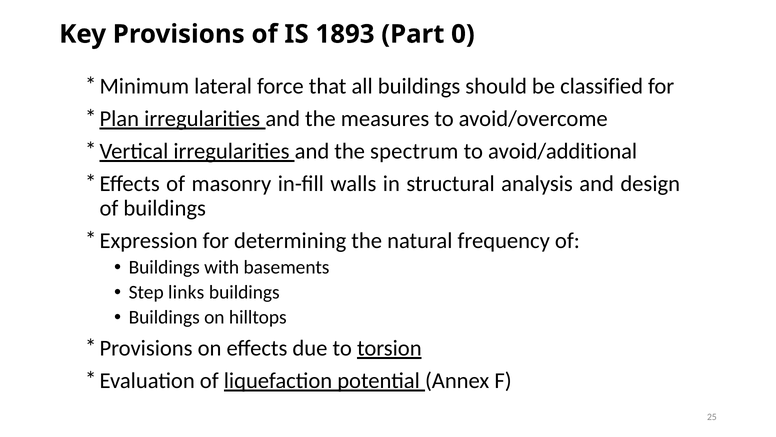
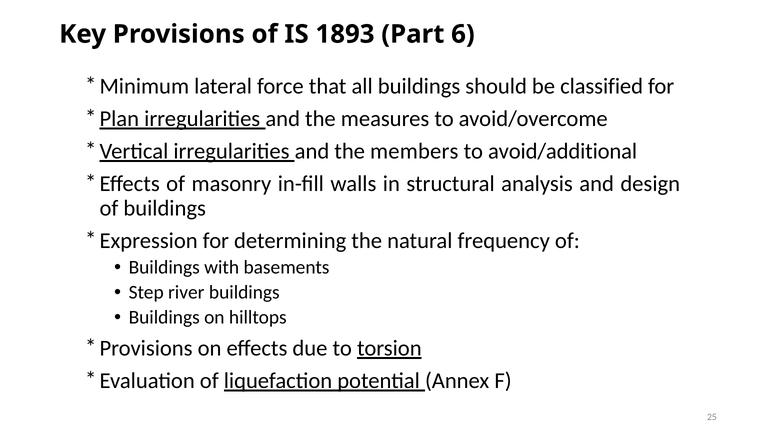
0: 0 -> 6 (463, 34)
spectrum: spectrum -> members (414, 151)
links: links -> river (186, 292)
